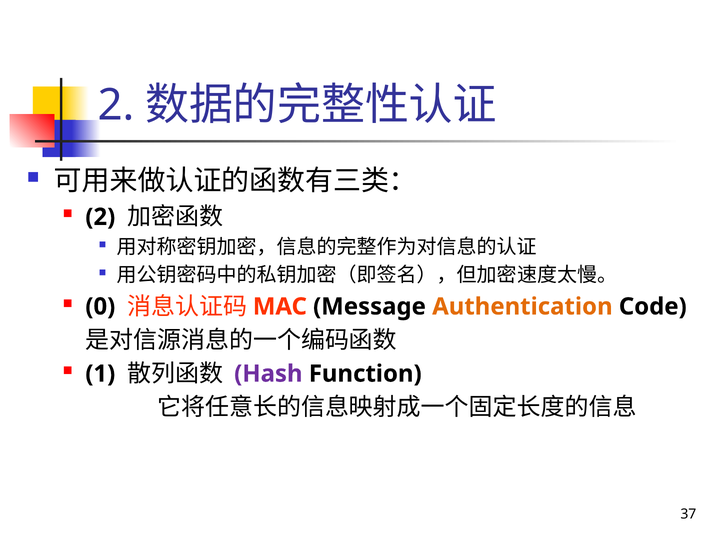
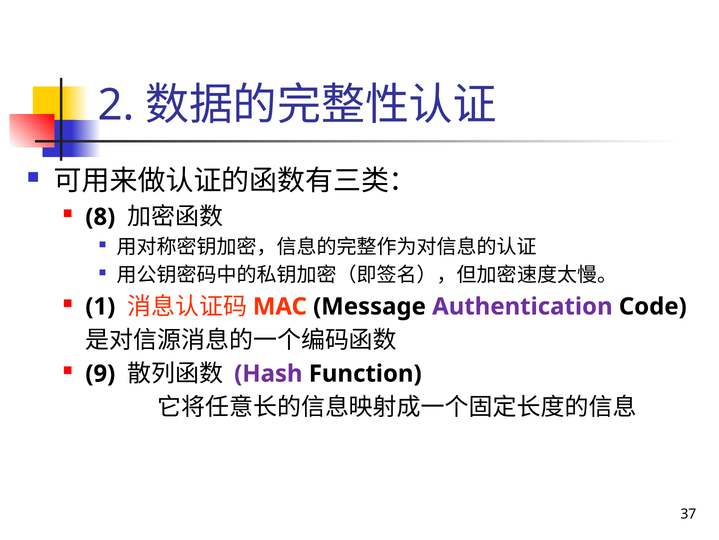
2: 2 -> 8 (100, 217)
0: 0 -> 1 (100, 306)
Authentication colour: orange -> purple (522, 306)
1: 1 -> 9 (100, 373)
